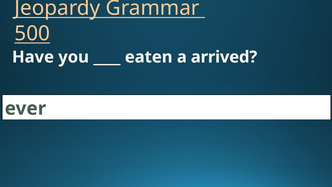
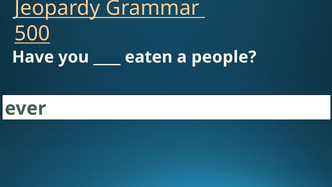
arrived: arrived -> people (224, 57)
